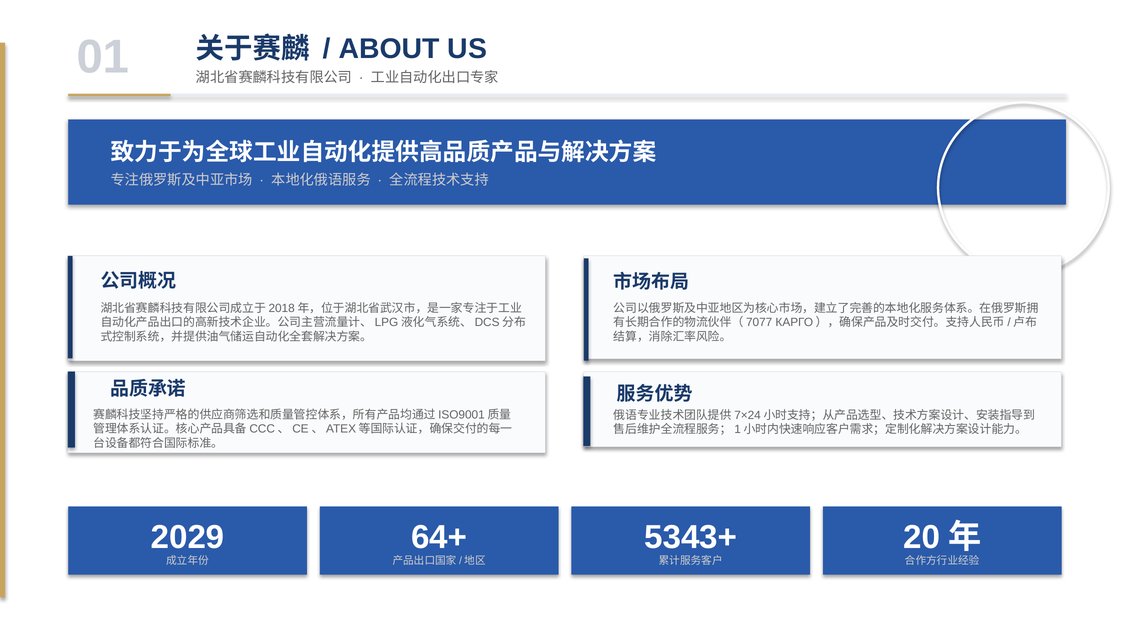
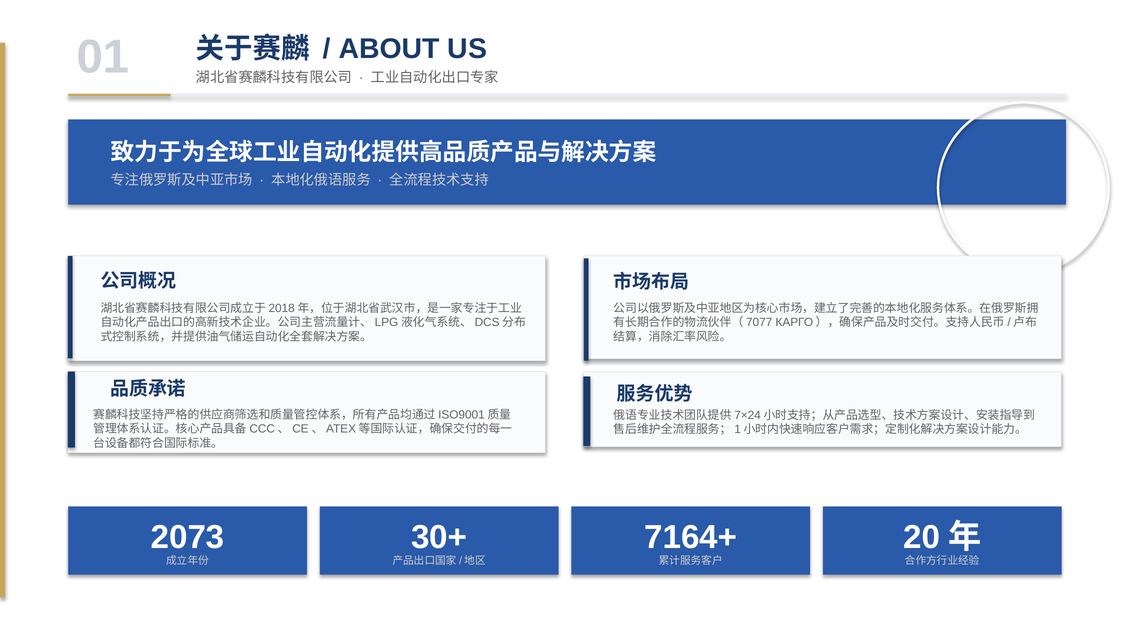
2029: 2029 -> 2073 (188, 537)
64+: 64+ -> 30+ (439, 537)
5343+: 5343+ -> 7164+ (691, 537)
